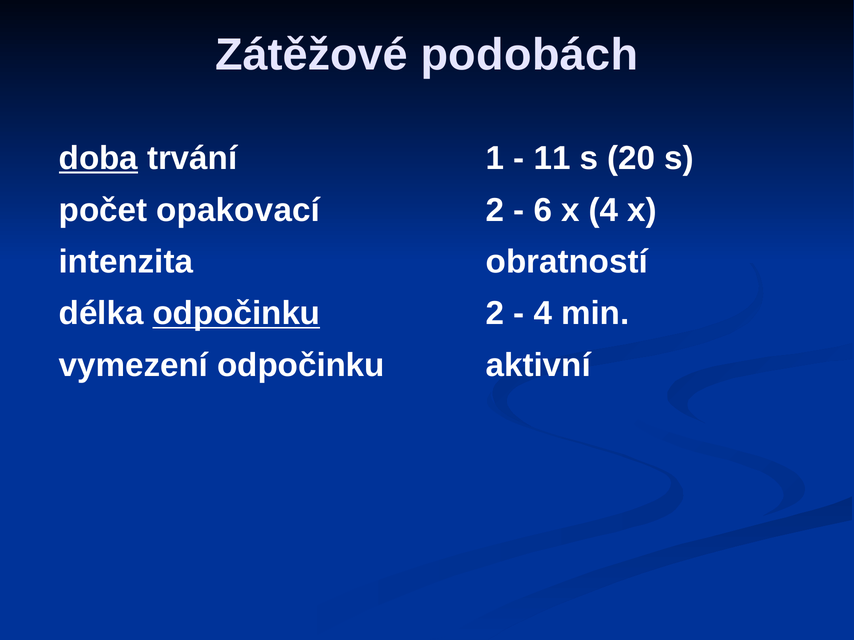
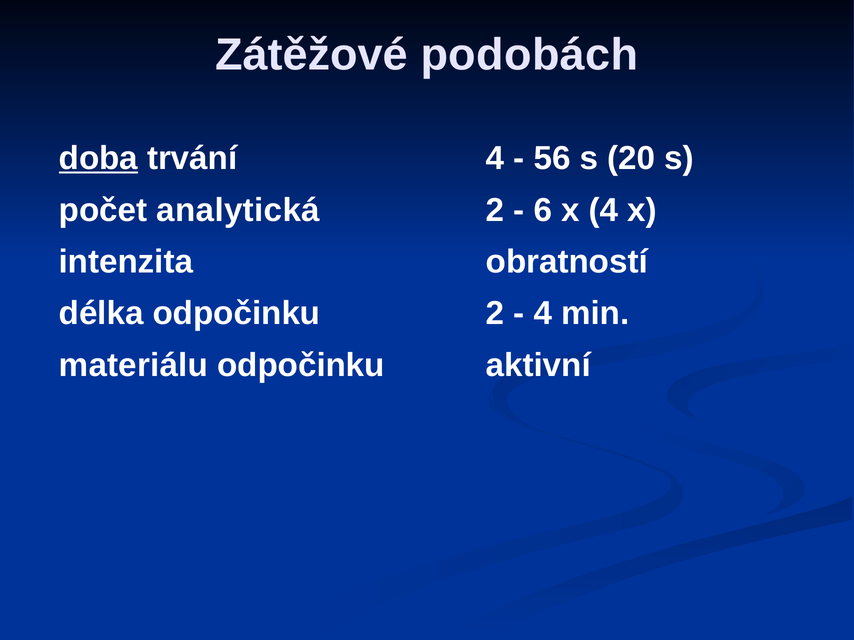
trvání 1: 1 -> 4 (495, 158)
11: 11 -> 56 (552, 158)
opakovací: opakovací -> analytická (238, 210)
odpočinku underline: present -> none (236, 314)
vymezení: vymezení -> materiálu (133, 365)
